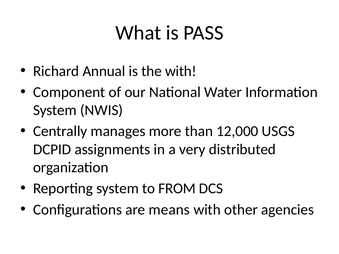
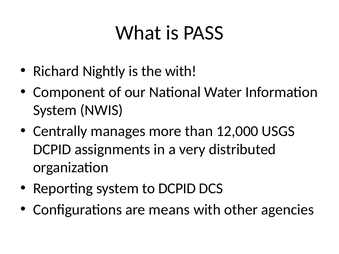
Annual: Annual -> Nightly (104, 71)
to FROM: FROM -> DCPID (177, 189)
